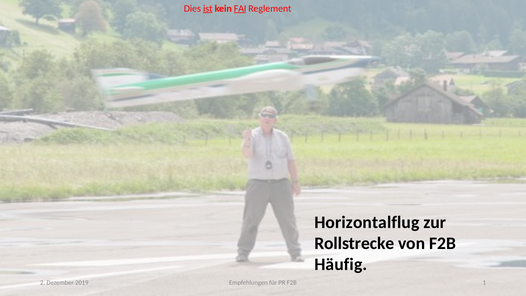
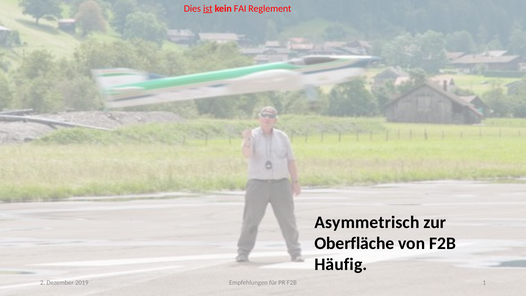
FAI underline: present -> none (240, 9)
Horizontalflug: Horizontalflug -> Asymmetrisch (367, 222)
Rollstrecke: Rollstrecke -> Oberfläche (354, 243)
